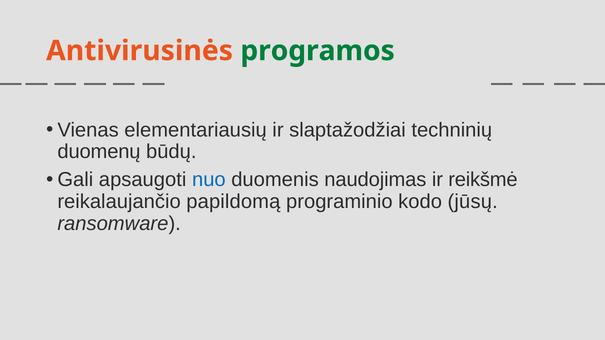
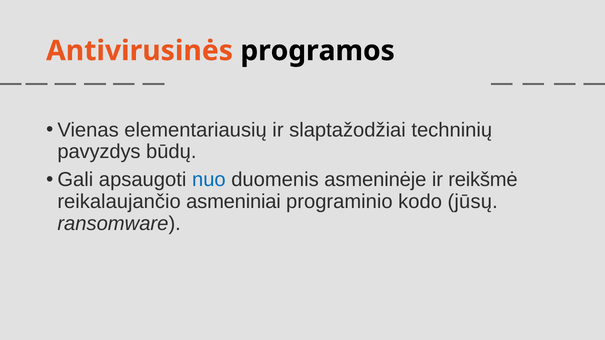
programos colour: green -> black (318, 51)
duomenų: duomenų -> pavyzdys (99, 152)
naudojimas: naudojimas -> asmeninėje (375, 180)
papildomą: papildomą -> asmeniniai (234, 202)
